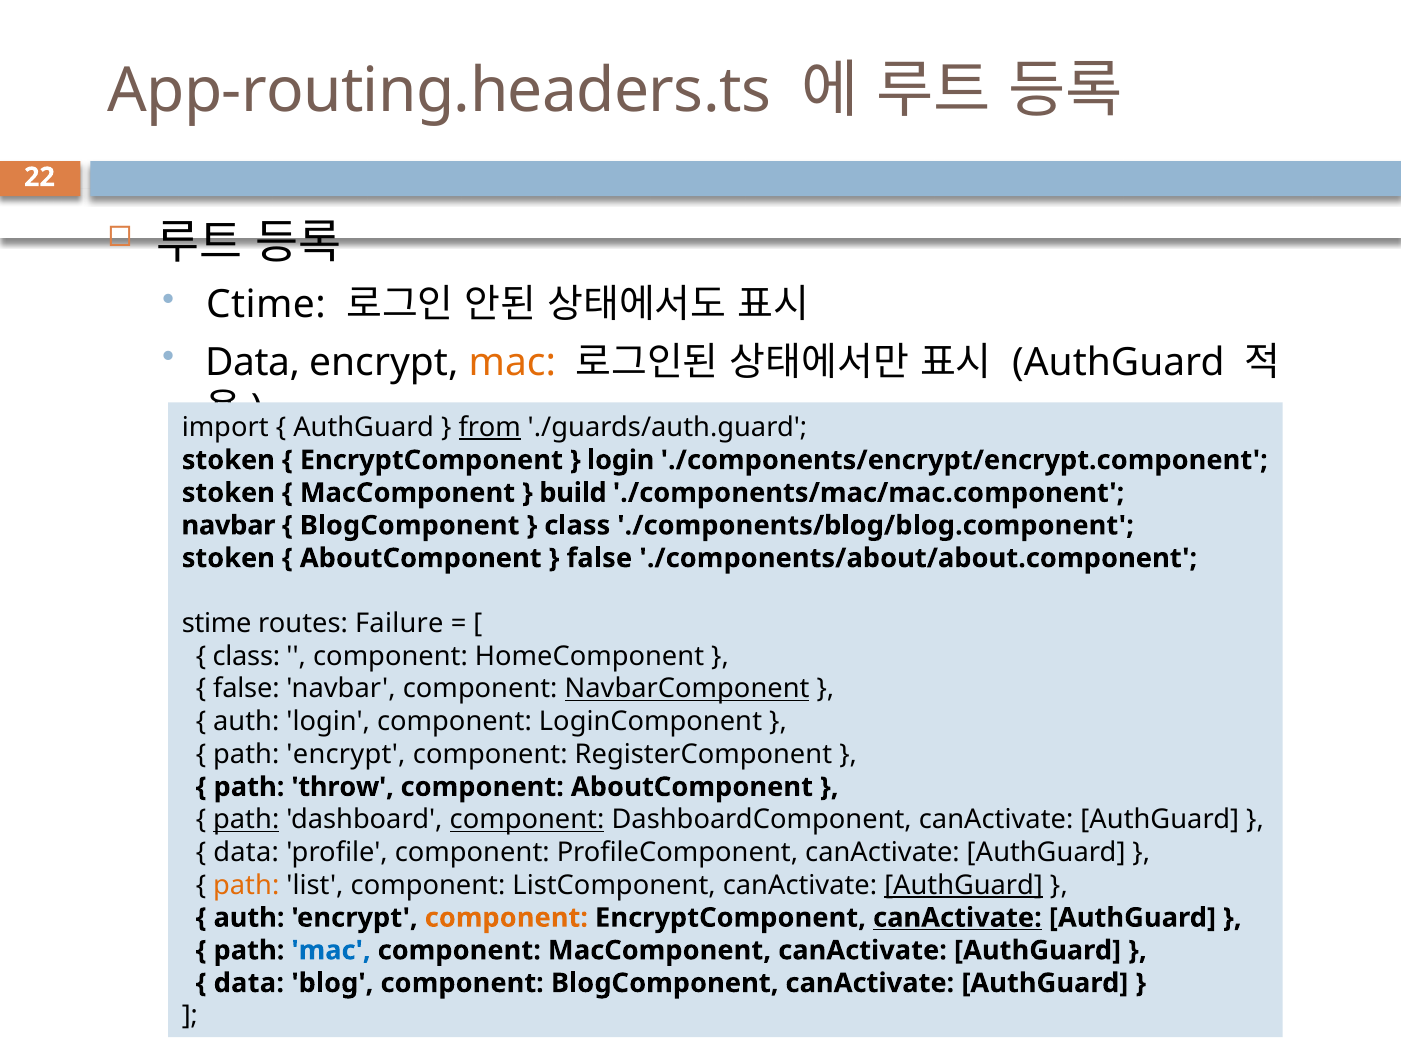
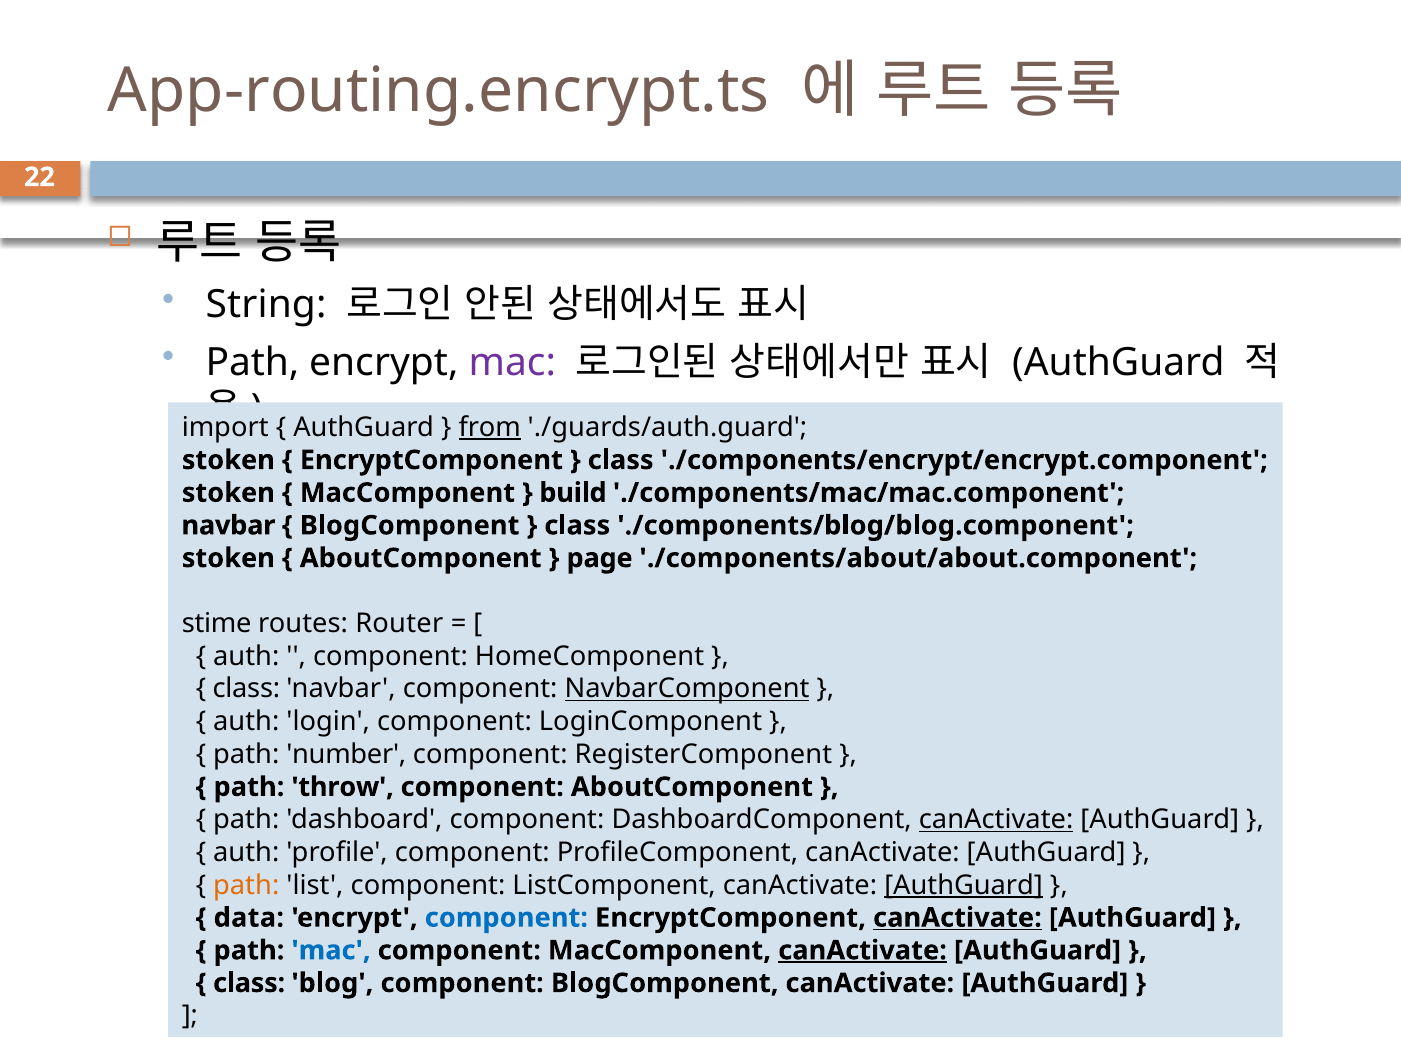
App-routing.headers.ts: App-routing.headers.ts -> App-routing.encrypt.ts (439, 91)
Ctime: Ctime -> String (266, 305)
Data: Data -> Path (252, 363)
mac colour: orange -> purple (512, 363)
login: login -> class (621, 460)
false: false -> page (600, 559)
Failure: Failure -> Router (399, 624)
class: class -> auth (246, 657)
false: false -> class (246, 689)
path encrypt: encrypt -> number (346, 755)
path underline: present -> none (246, 820)
component underline: present -> none (527, 820)
canActivate underline: none -> present (996, 820)
data: data -> auth (246, 853)
auth: auth -> data (249, 918)
component colour: orange -> blue (506, 918)
canActivate underline: none -> present (863, 951)
data: data -> class (249, 984)
